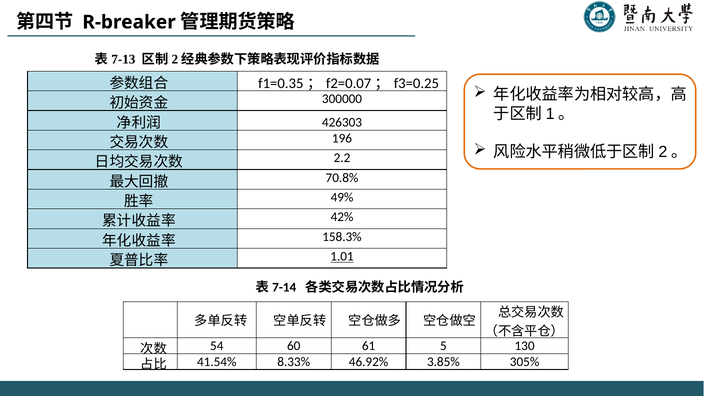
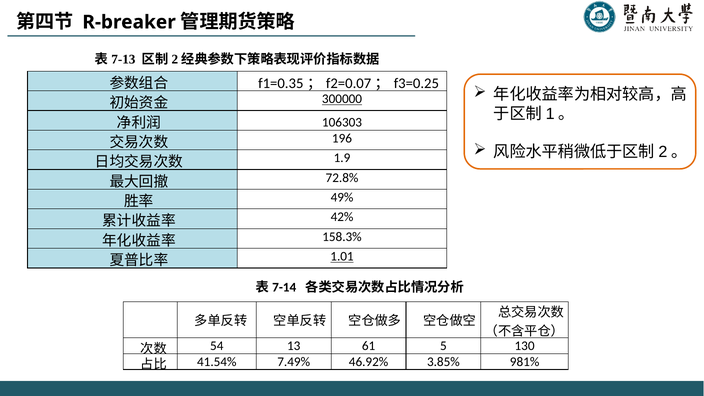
300000 underline: none -> present (342, 99)
426303: 426303 -> 106303 (342, 122)
2.2: 2.2 -> 1.9 (342, 158)
70.8%: 70.8% -> 72.8% (342, 178)
60: 60 -> 13 (294, 346)
8.33%: 8.33% -> 7.49% (294, 362)
305%: 305% -> 981% (525, 362)
